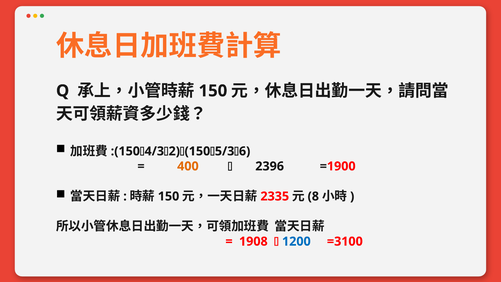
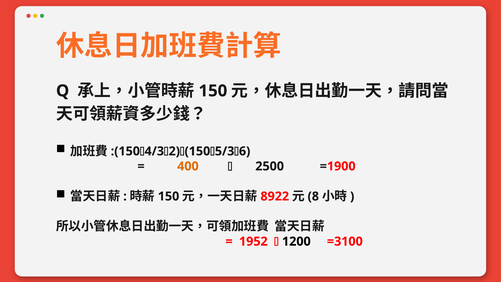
2396: 2396 -> 2500 (270, 166)
2335: 2335 -> 8922 (275, 196)
1908: 1908 -> 1952 (253, 241)
1200 colour: blue -> black (296, 241)
